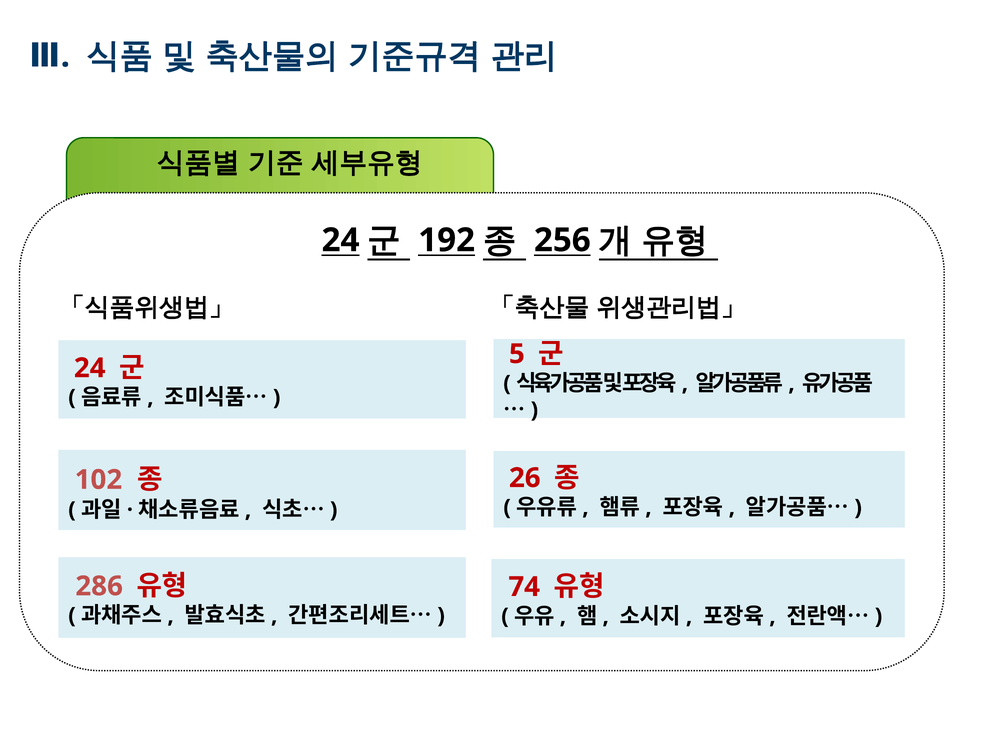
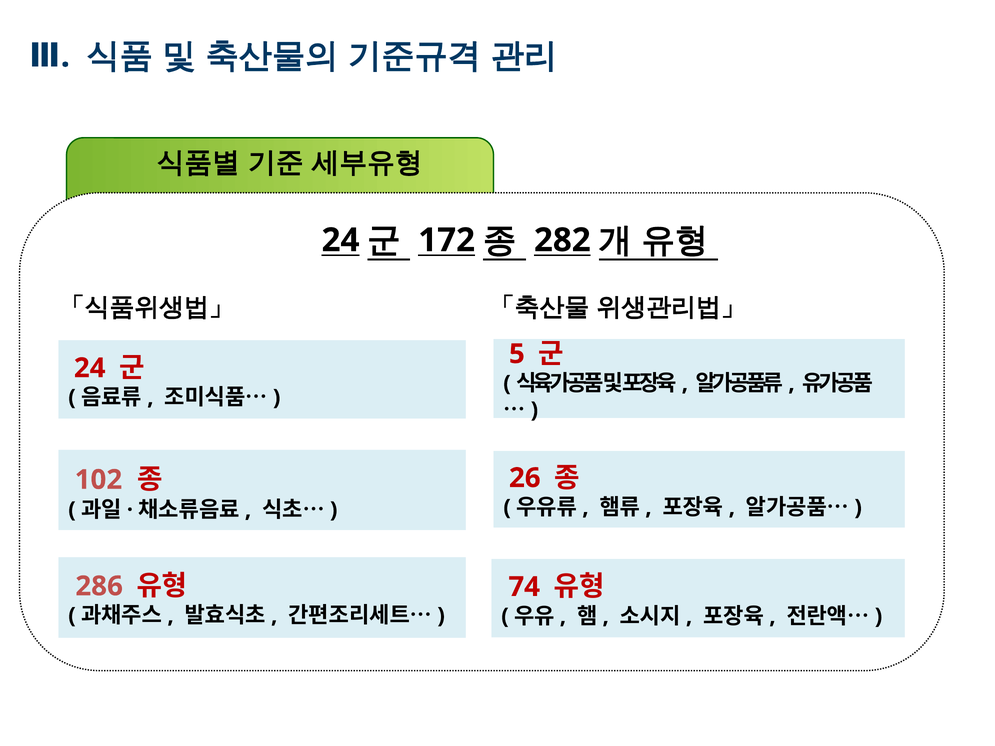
192: 192 -> 172 (447, 240)
256: 256 -> 282 (562, 240)
